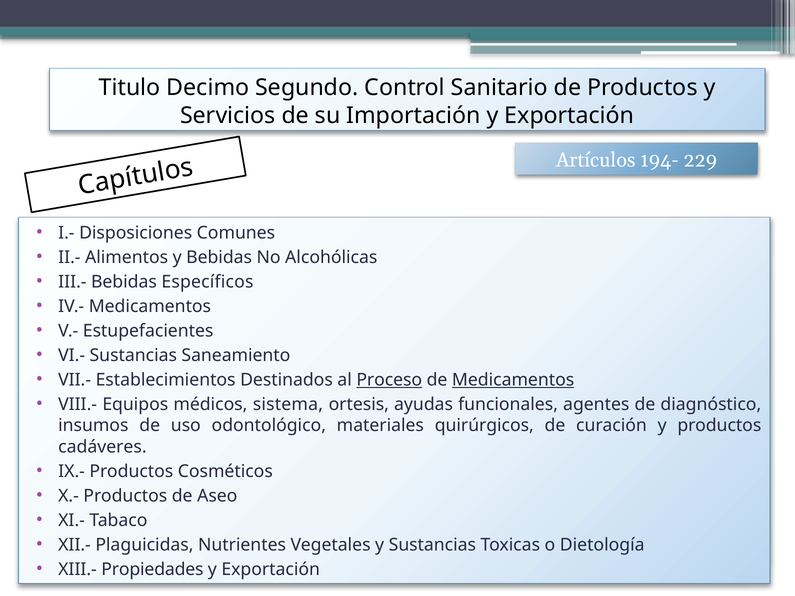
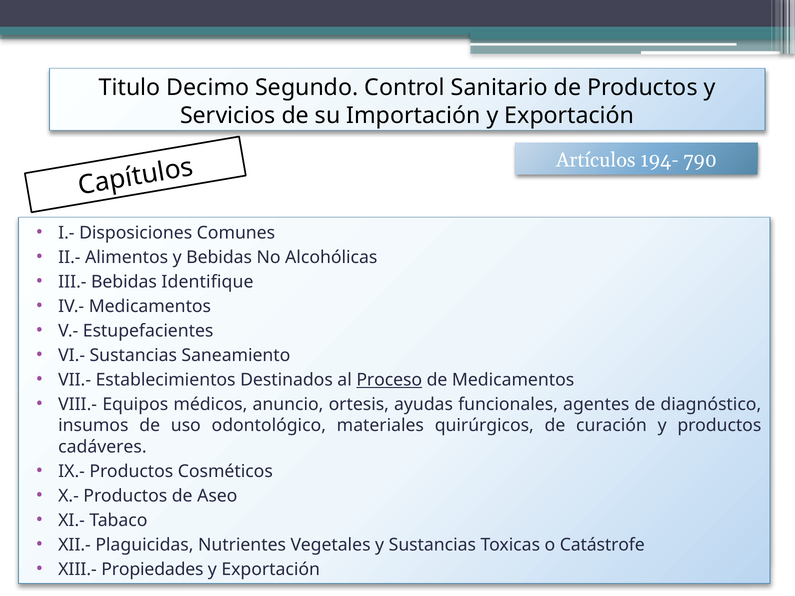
229: 229 -> 790 (700, 160)
Específicos: Específicos -> Identifique (208, 282)
Medicamentos underline: present -> none (513, 380)
sistema: sistema -> anuncio (288, 405)
Dietología: Dietología -> Catástrofe (602, 545)
